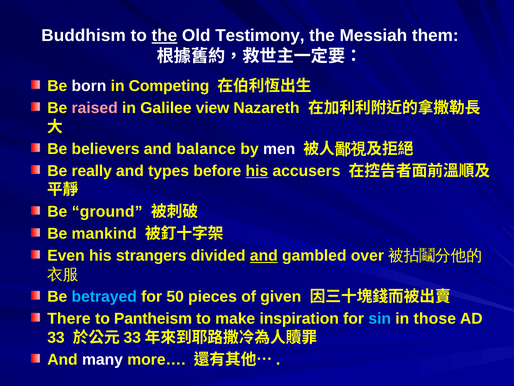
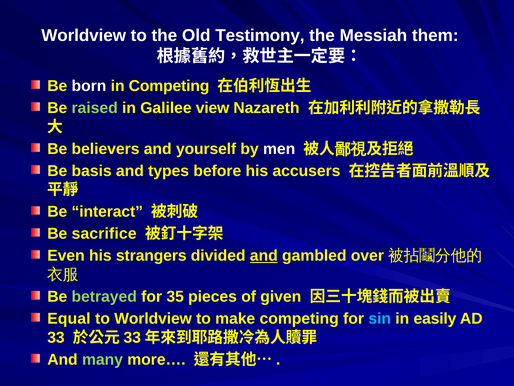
Buddhism: Buddhism -> Worldview (84, 36)
the underline: present -> none (164, 36)
raised colour: pink -> light green (95, 108)
balance: balance -> yourself (206, 149)
really: really -> basis (92, 171)
his underline: present -> none (257, 171)
ground: ground -> interact (107, 211)
mankind: mankind -> sacrifice (104, 233)
betrayed colour: light blue -> light green (104, 296)
50: 50 -> 35 (175, 296)
There: There -> Equal (69, 318)
to Pantheism: Pantheism -> Worldview (153, 318)
make inspiration: inspiration -> competing (299, 318)
those: those -> easily (435, 318)
many colour: white -> light green (102, 359)
